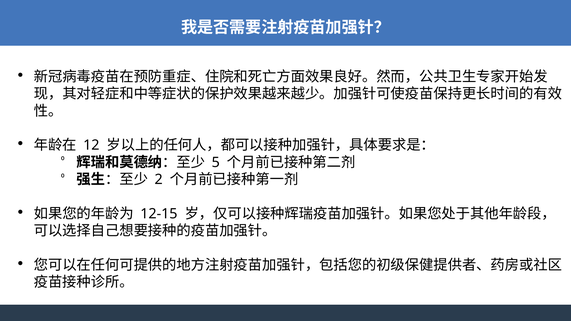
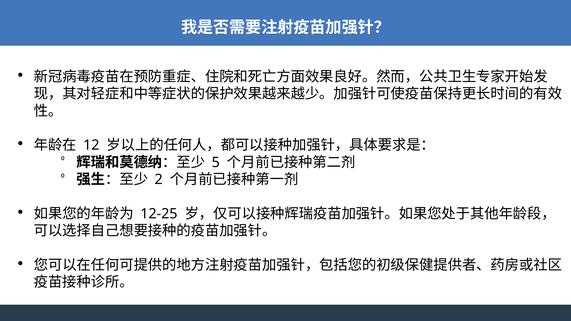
12-15: 12-15 -> 12-25 (159, 214)
